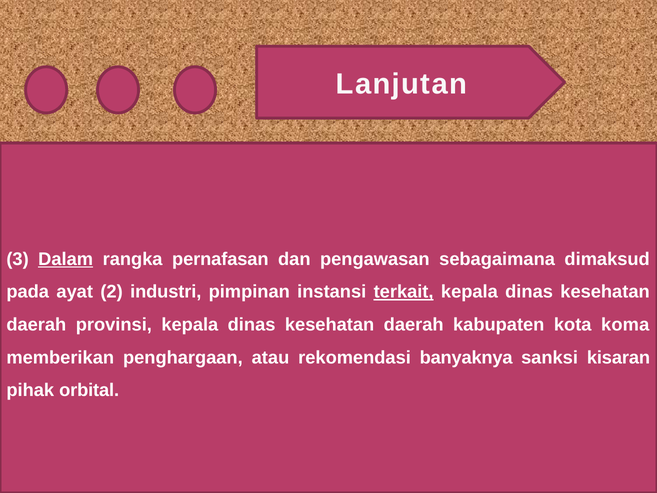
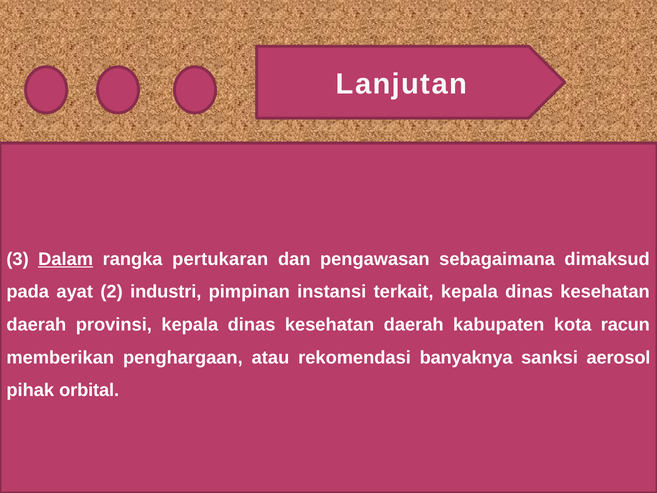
pernafasan: pernafasan -> pertukaran (220, 259)
terkait underline: present -> none (404, 292)
koma: koma -> racun (625, 325)
kisaran: kisaran -> aerosol (619, 357)
